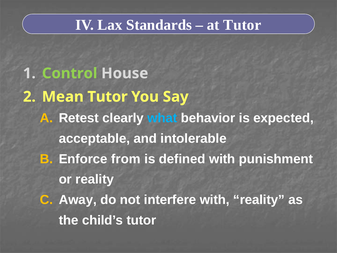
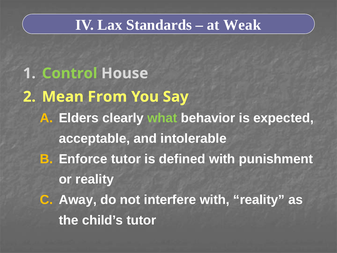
at Tutor: Tutor -> Weak (242, 25)
Mean Tutor: Tutor -> From (107, 97)
Retest: Retest -> Elders (79, 118)
what colour: light blue -> light green (162, 118)
Enforce from: from -> tutor (126, 159)
